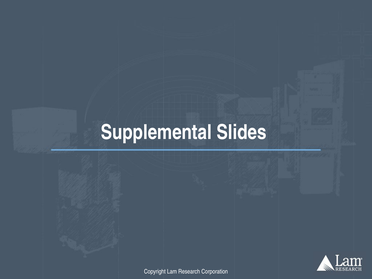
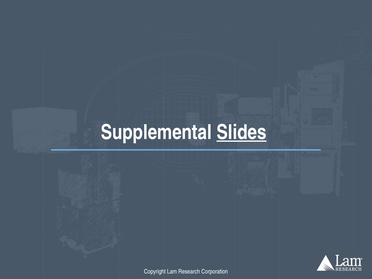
Slides underline: none -> present (242, 132)
